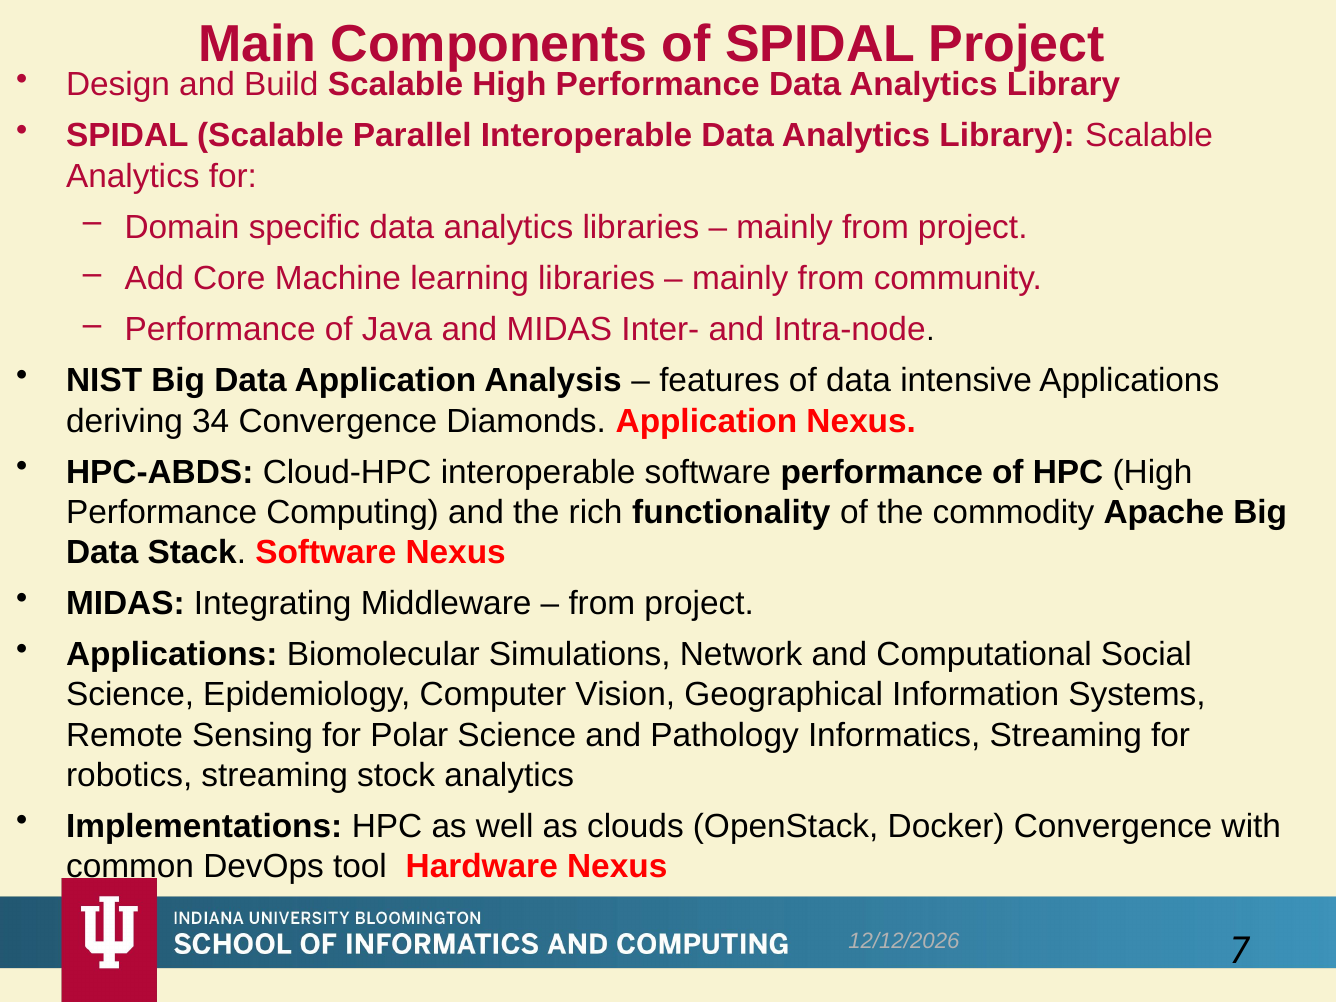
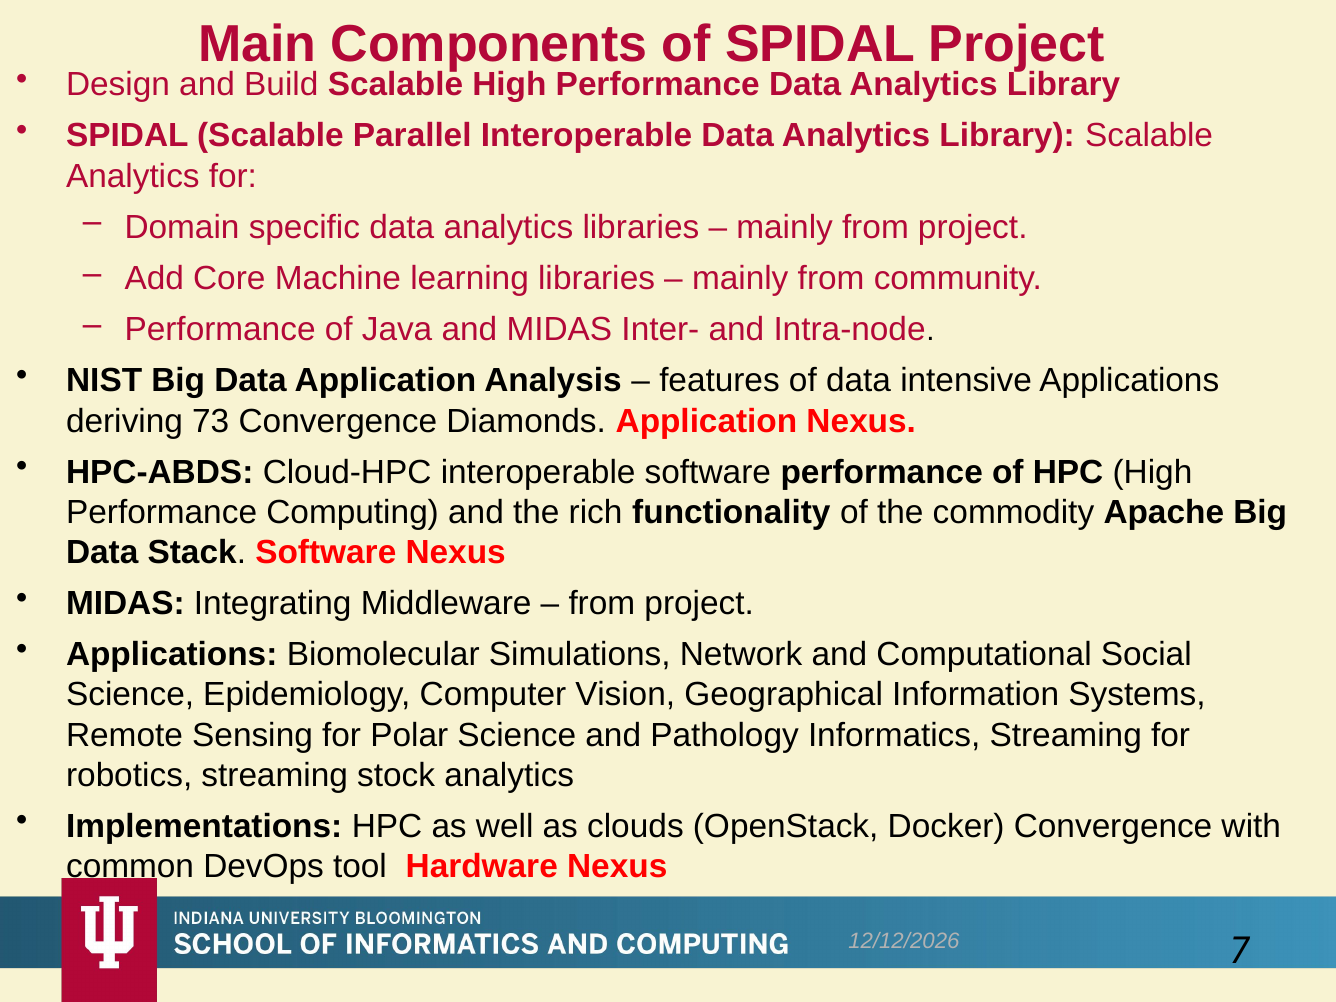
34: 34 -> 73 (211, 421)
